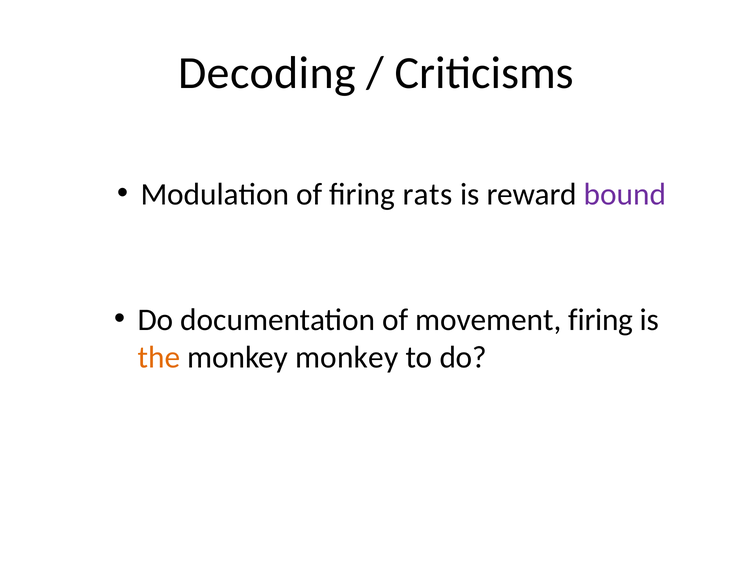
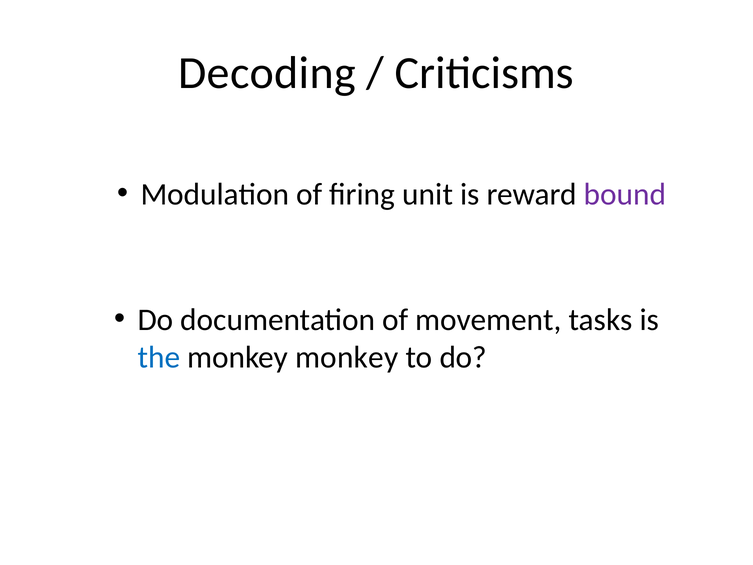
rats: rats -> unit (428, 194)
movement firing: firing -> tasks (601, 320)
the colour: orange -> blue (159, 357)
